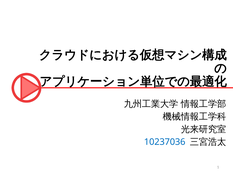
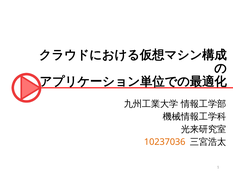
10237036 colour: blue -> orange (165, 142)
